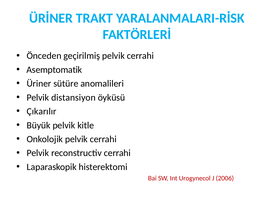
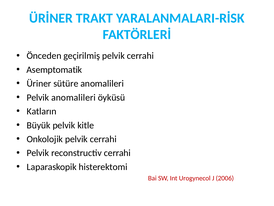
Pelvik distansiyon: distansiyon -> anomalileri (73, 97)
Çıkarılır: Çıkarılır -> Katların (42, 111)
